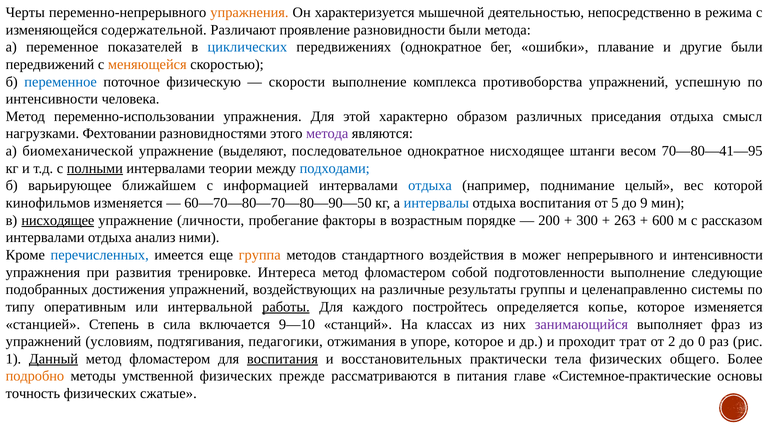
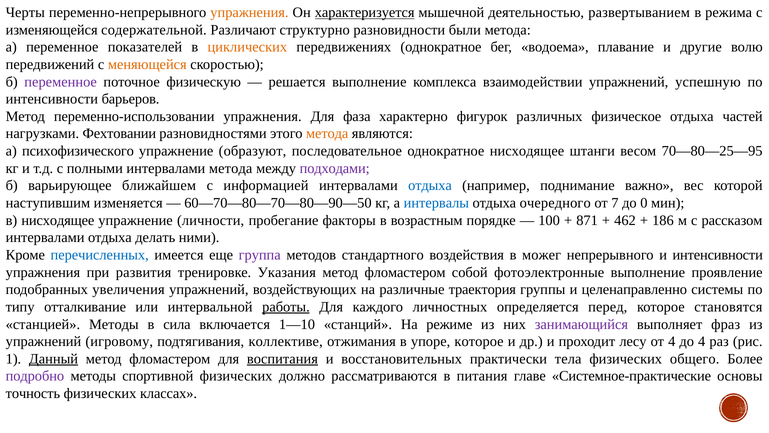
характеризуется underline: none -> present (365, 12)
непосредственно: непосредственно -> развертыванием (639, 12)
проявление: проявление -> структурно (315, 30)
циклических colour: blue -> orange (247, 47)
ошибки: ошибки -> водоема (555, 47)
другие были: были -> волю (747, 47)
переменное colour: blue -> purple (61, 82)
скорости: скорости -> решается (297, 82)
противоборства: противоборства -> взаимодействии (533, 82)
человека: человека -> барьеров (131, 99)
этой: этой -> фаза (357, 116)
образом: образом -> фигурок (482, 116)
приседания: приседания -> физическое (626, 116)
смысл: смысл -> частей (743, 116)
метода colour: purple -> orange (327, 134)
биомеханической: биомеханической -> психофизического (78, 151)
выделяют: выделяют -> образуют (252, 151)
70—80—41—95: 70—80—41—95 -> 70—80—25—95 (712, 151)
полными underline: present -> none (95, 168)
интервалами теории: теории -> метода (231, 168)
подходами colour: blue -> purple (335, 168)
целый: целый -> важно (649, 185)
кинофильмов: кинофильмов -> наступившим (48, 203)
отдыха воспитания: воспитания -> очередного (555, 203)
5: 5 -> 7 (615, 203)
9: 9 -> 0 (644, 203)
нисходящее underline: present -> none (58, 220)
200: 200 -> 100 (549, 220)
300: 300 -> 871 (587, 220)
263: 263 -> 462 (625, 220)
600: 600 -> 186 (663, 220)
анализ: анализ -> делать (155, 237)
группа colour: orange -> purple (260, 255)
Интереса: Интереса -> Указания (287, 272)
подготовленности: подготовленности -> фотоэлектронные (549, 272)
следующие: следующие -> проявление (727, 272)
достижения: достижения -> увеличения (128, 289)
результаты: результаты -> траектория (482, 289)
оперативным: оперативным -> отталкивание (85, 307)
постройтесь: постройтесь -> личностных (450, 307)
копье: копье -> перед (608, 307)
которое изменяется: изменяется -> становятся (728, 307)
станцией Степень: Степень -> Методы (114, 324)
9—10: 9—10 -> 1—10 (297, 324)
классах: классах -> режиме (449, 324)
условиям: условиям -> игровому (119, 341)
педагогики: педагогики -> коллективе (286, 341)
трат: трат -> лесу (633, 341)
от 2: 2 -> 4 (672, 341)
до 0: 0 -> 4 (702, 341)
подробно colour: orange -> purple (35, 376)
умственной: умственной -> спортивной (158, 376)
прежде: прежде -> должно (302, 376)
сжатые: сжатые -> классах (169, 393)
